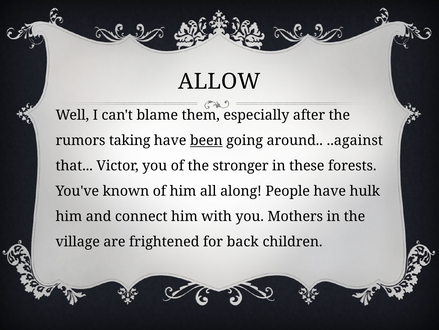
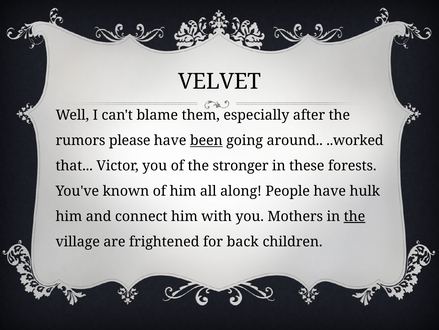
ALLOW: ALLOW -> VELVET (220, 81)
taking: taking -> please (130, 140)
..against: ..against -> ..worked (355, 140)
the underline: none -> present (354, 216)
